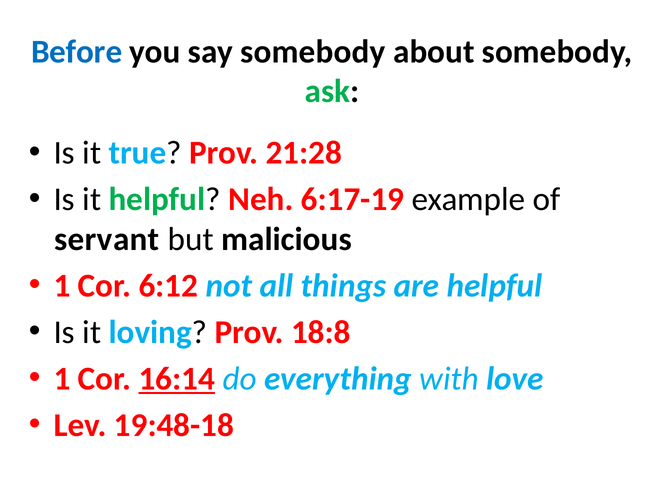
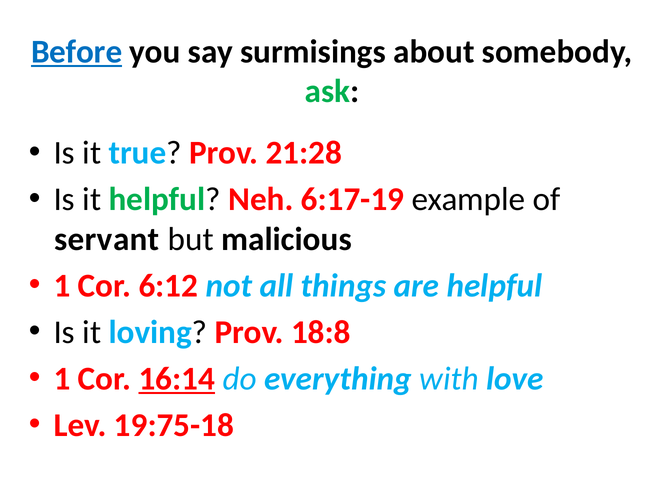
Before underline: none -> present (77, 52)
say somebody: somebody -> surmisings (313, 52)
19:48-18: 19:48-18 -> 19:75-18 (174, 425)
